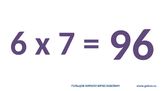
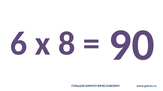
7: 7 -> 8 (67, 44)
96: 96 -> 90 (132, 45)
